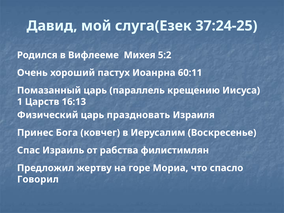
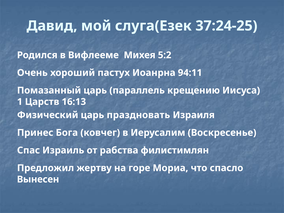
60:11: 60:11 -> 94:11 (190, 73)
Говорил: Говорил -> Вынесен (38, 179)
